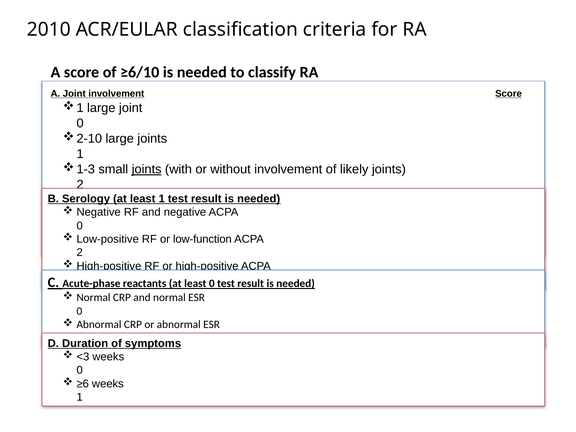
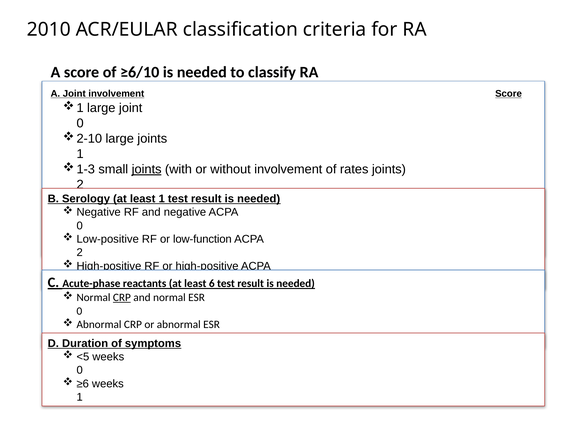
likely: likely -> rates (354, 169)
least 0: 0 -> 6 (212, 284)
CRP underline: none -> present (122, 298)
<3: <3 -> <5 (83, 357)
